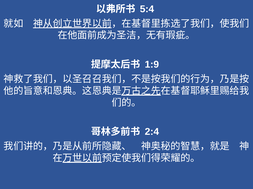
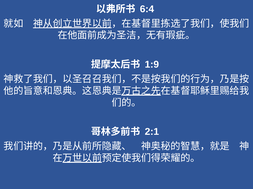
5:4: 5:4 -> 6:4 (147, 9)
2:4: 2:4 -> 2:1 (152, 132)
